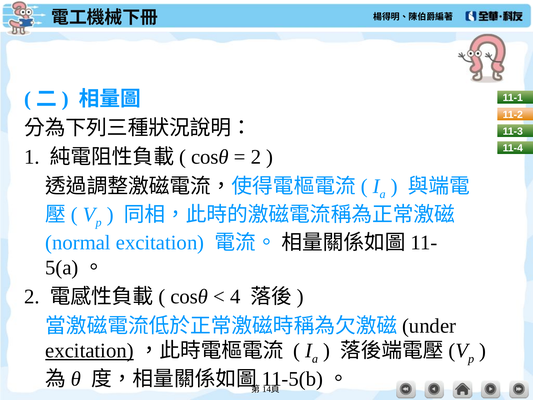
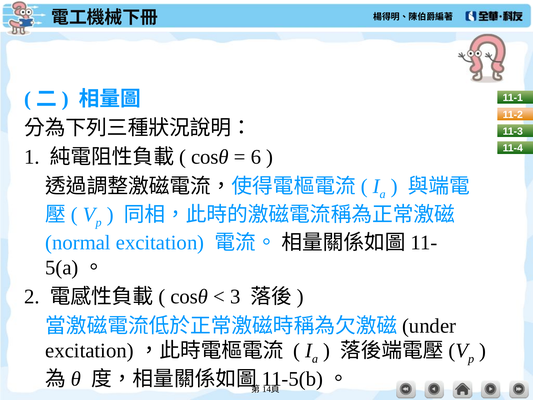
2: 2 -> 6 (256, 157)
4: 4 -> 3 (235, 297)
excitation underline: present -> none (89, 351)
